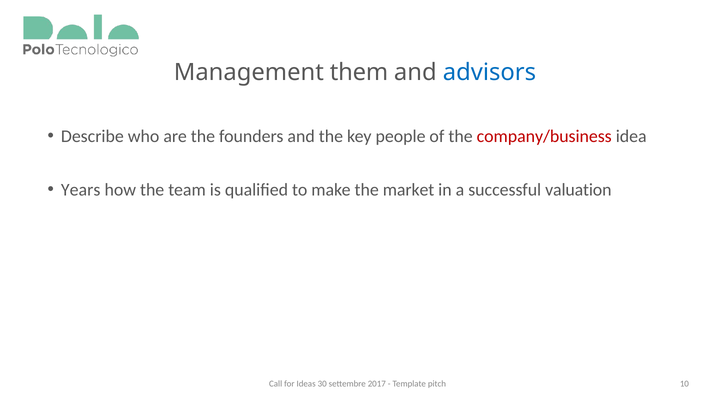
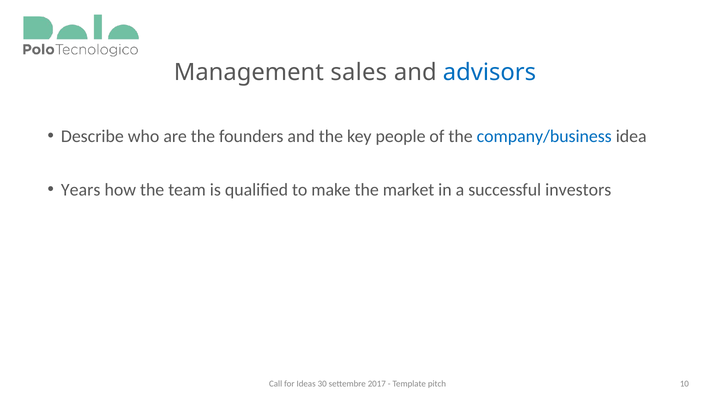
them: them -> sales (359, 73)
company/business colour: red -> blue (544, 136)
valuation: valuation -> investors (578, 190)
